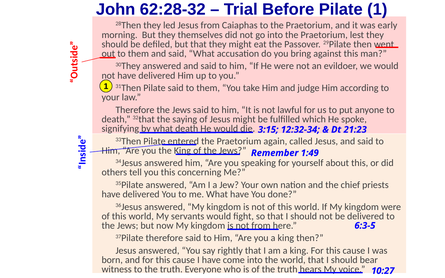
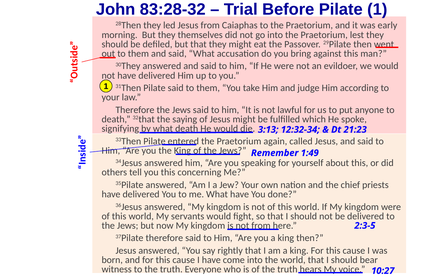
62:28-32: 62:28-32 -> 83:28-32 (173, 9)
3:15: 3:15 -> 3:13 (268, 130)
6:3-5: 6:3-5 -> 2:3-5 (365, 226)
